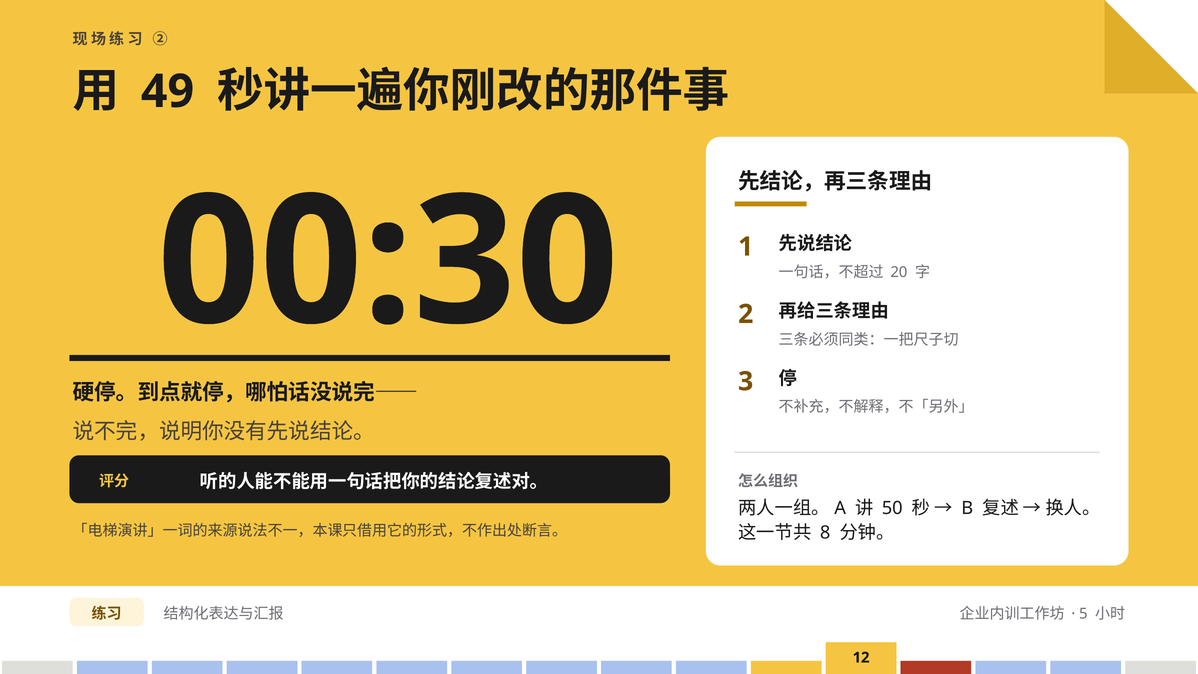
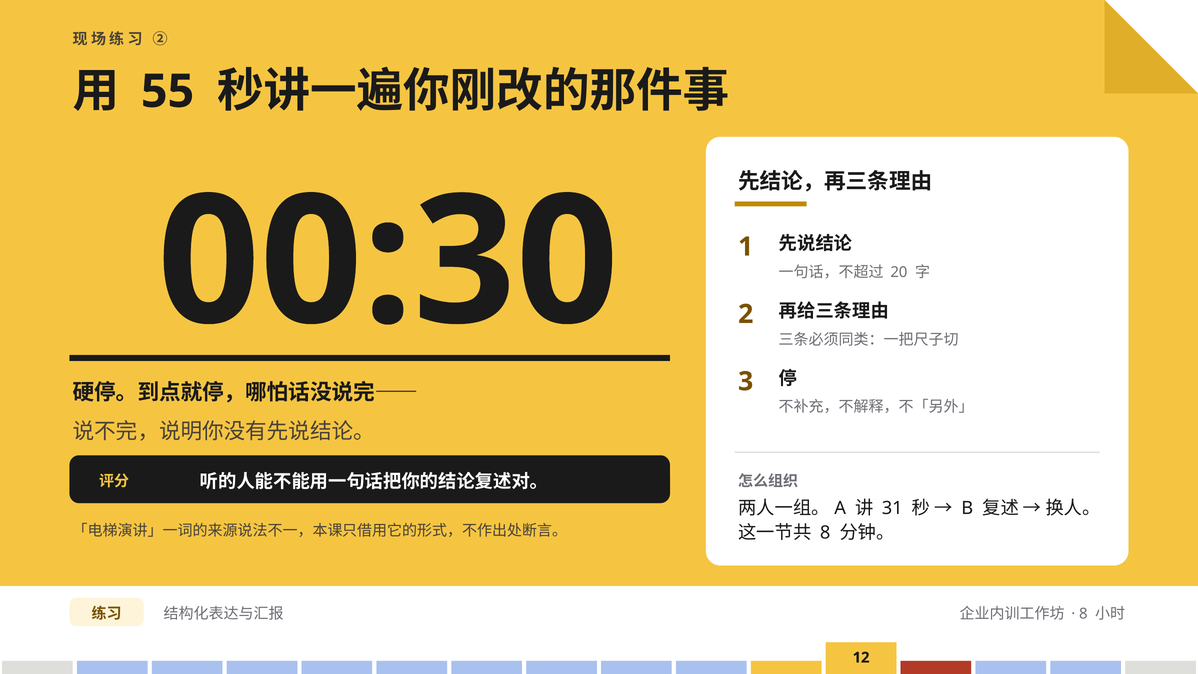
49: 49 -> 55 (168, 92)
50: 50 -> 31 (892, 508)
5: 5 -> 8 (1083, 614)
